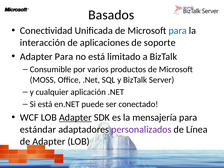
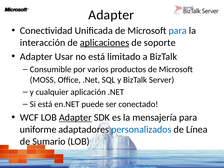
Basados: Basados -> Adapter (111, 15)
aplicaciones underline: none -> present (105, 43)
Adapter Para: Para -> Usar (64, 57)
estándar: estándar -> uniforme (38, 129)
personalizados colour: purple -> blue (141, 129)
de Adapter: Adapter -> Sumario (49, 141)
